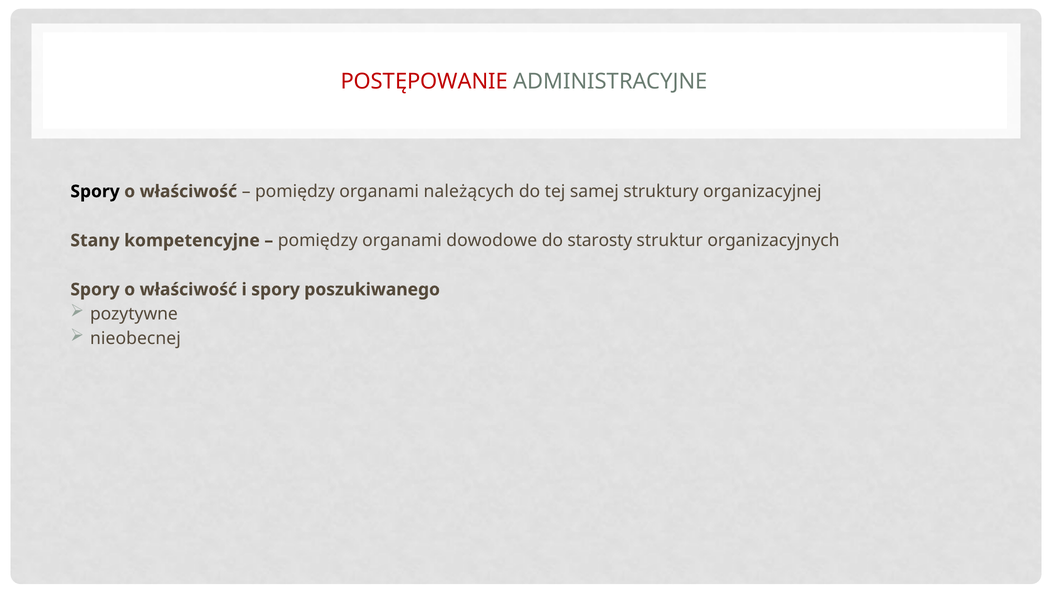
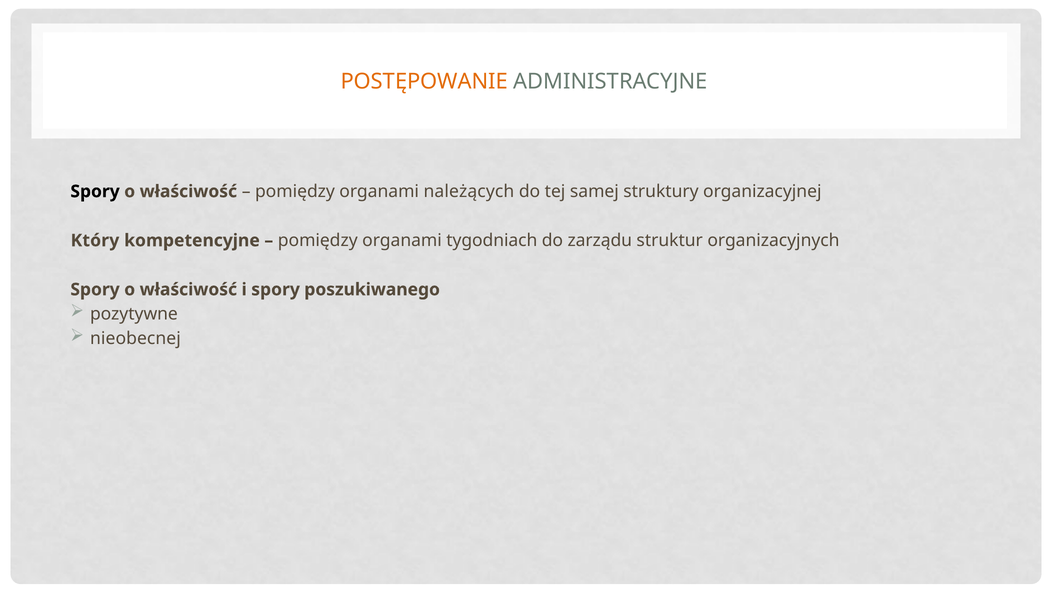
POSTĘPOWANIE colour: red -> orange (424, 82)
Stany: Stany -> Który (95, 240)
dowodowe: dowodowe -> tygodniach (492, 240)
starosty: starosty -> zarządu (600, 240)
